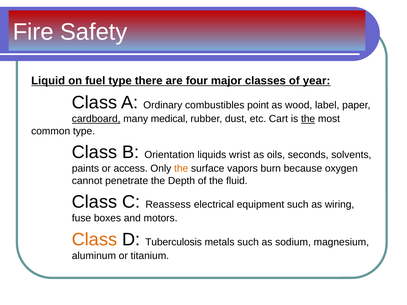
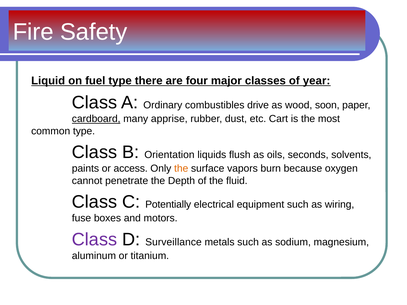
point: point -> drive (258, 105)
label: label -> soon (327, 105)
medical: medical -> apprise (169, 119)
the underline: present -> none (308, 119)
wrist: wrist -> flush (240, 155)
Reassess: Reassess -> Potentially (168, 205)
Class colour: orange -> purple (95, 240)
Tuberculosis: Tuberculosis -> Surveillance (173, 242)
